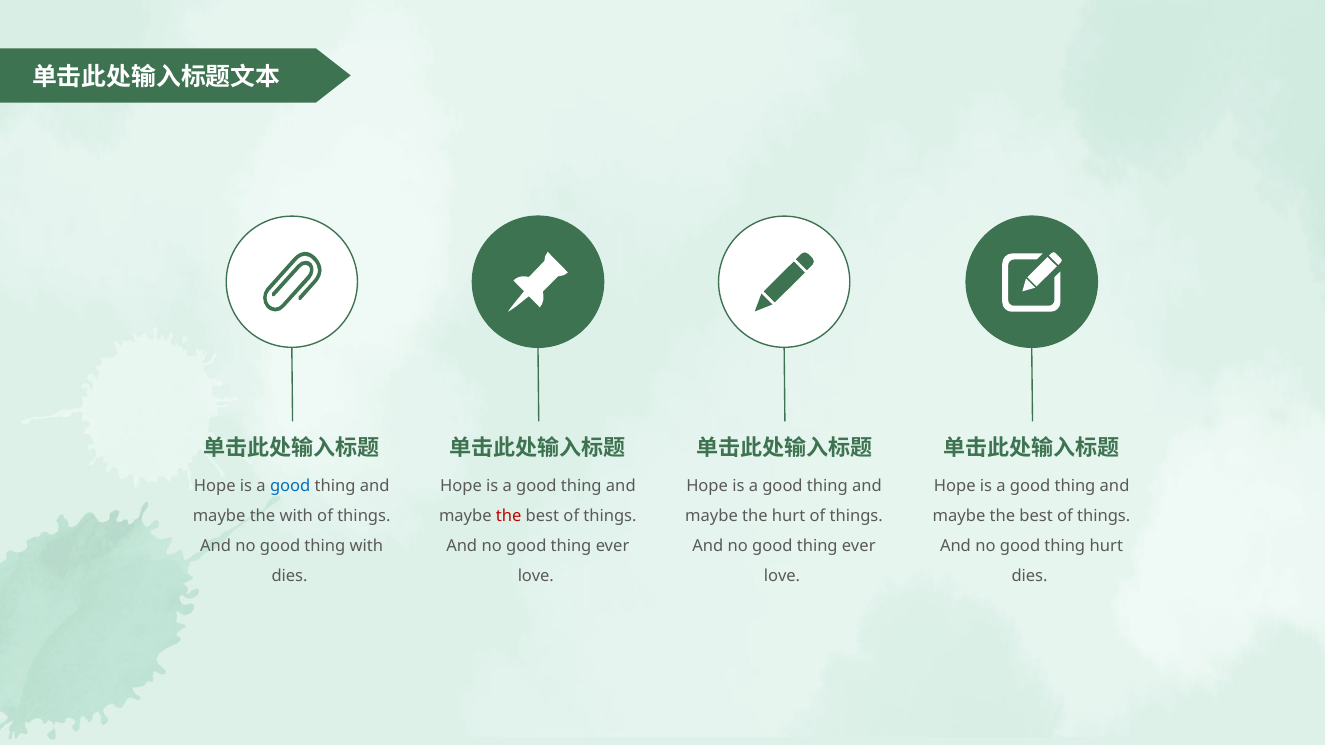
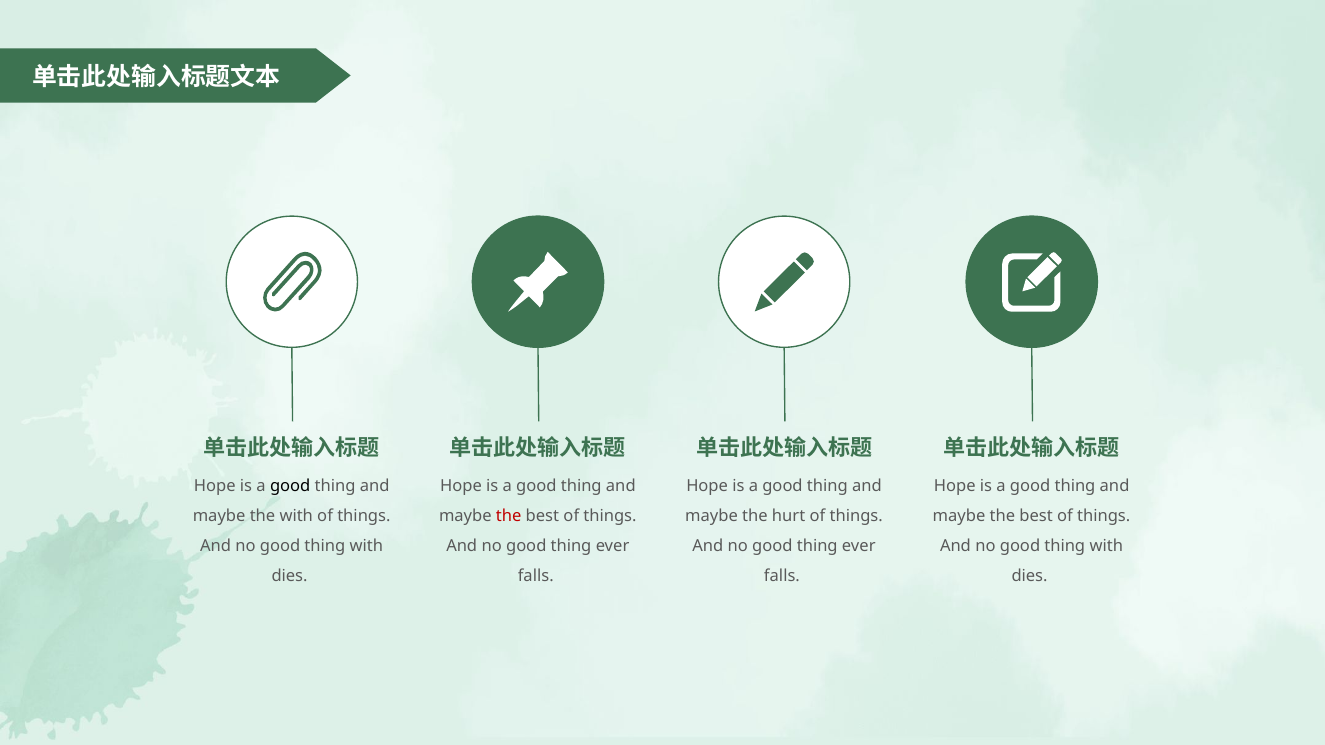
good colour: blue -> black (290, 487)
hurt: hurt -> with (1106, 546)
love: love -> falls (536, 576)
love: love -> falls (782, 576)
